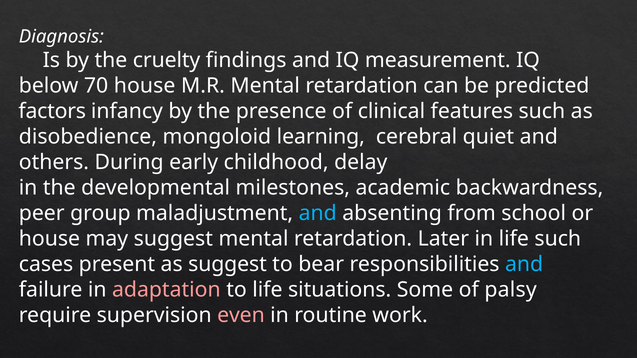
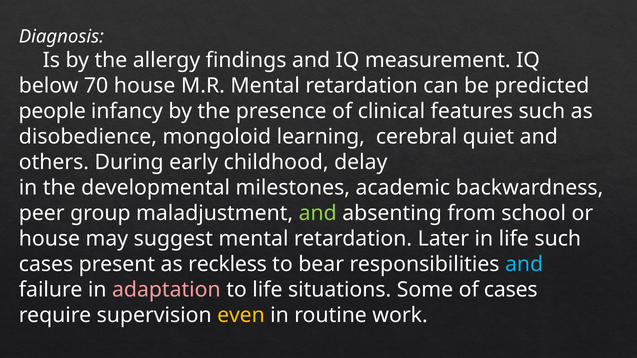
cruelty: cruelty -> allergy (167, 61)
factors: factors -> people (52, 111)
and colour: light blue -> light green (318, 213)
as suggest: suggest -> reckless (228, 264)
of palsy: palsy -> cases (511, 290)
even colour: pink -> yellow (241, 315)
